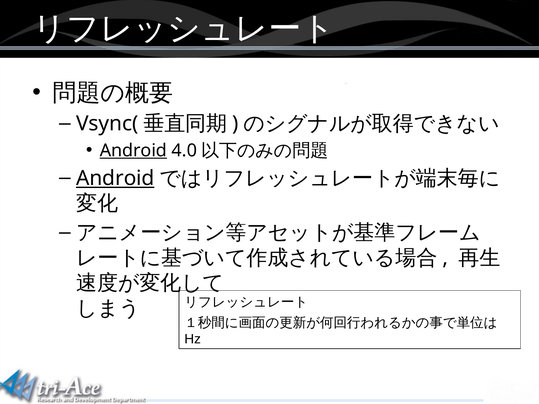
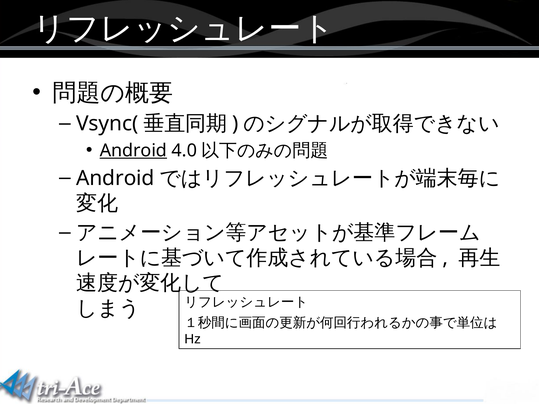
Android underline: present -> none (115, 178)
